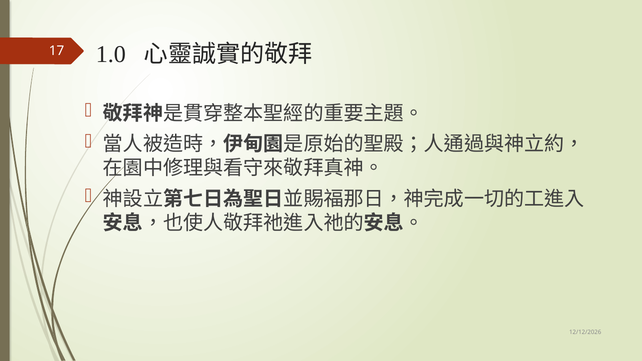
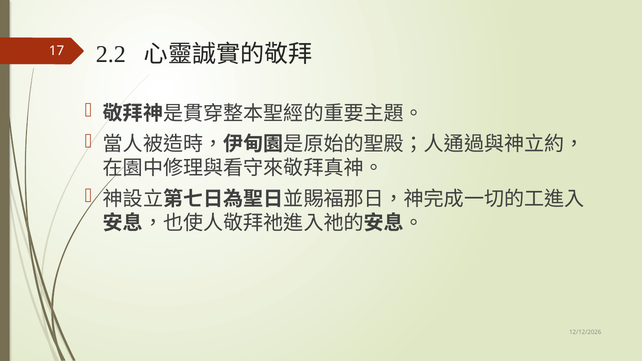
1.0: 1.0 -> 2.2 (111, 54)
